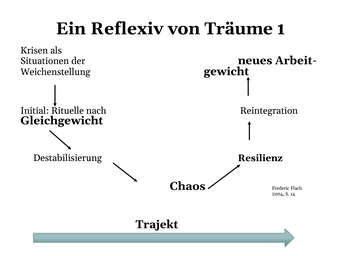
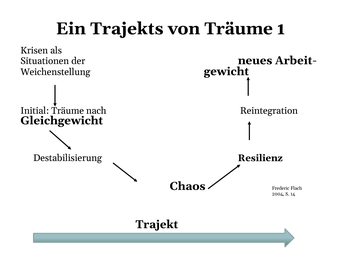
Reflexiv: Reflexiv -> Trajekts (127, 29)
Initial Rituelle: Rituelle -> Träume (68, 111)
